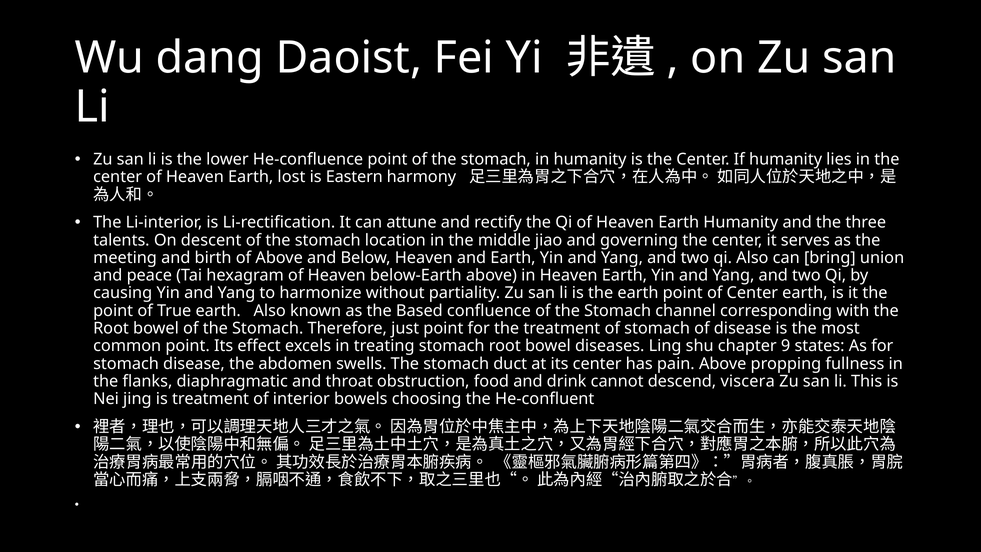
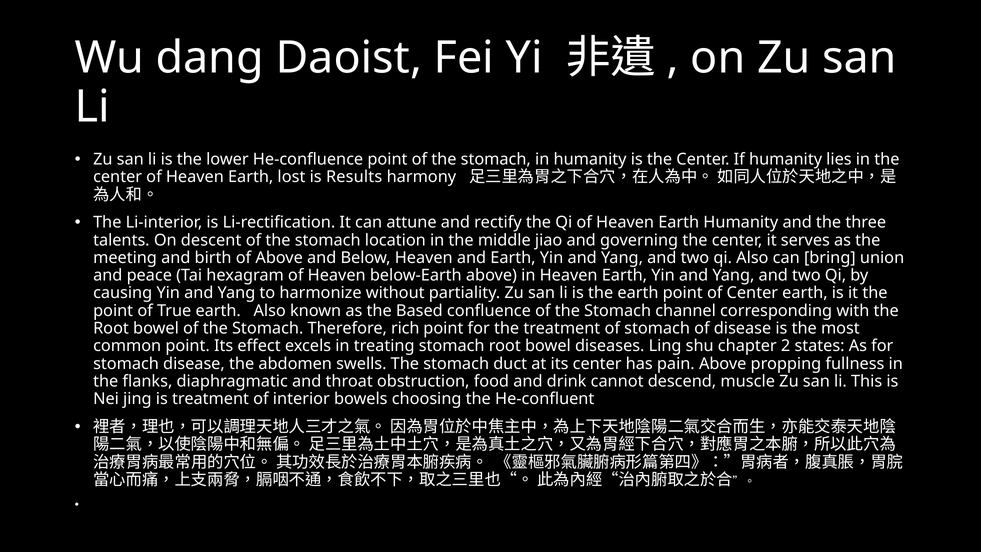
Eastern: Eastern -> Results (354, 177)
just: just -> rich (405, 328)
9: 9 -> 2 (786, 346)
viscera: viscera -> muscle (748, 381)
